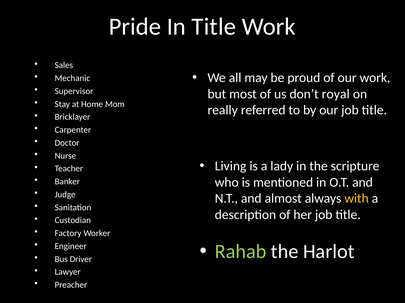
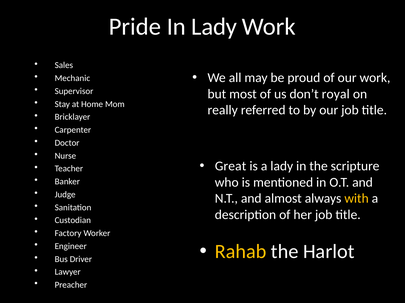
In Title: Title -> Lady (214, 27)
Living: Living -> Great (231, 167)
Rahab colour: light green -> yellow (241, 252)
